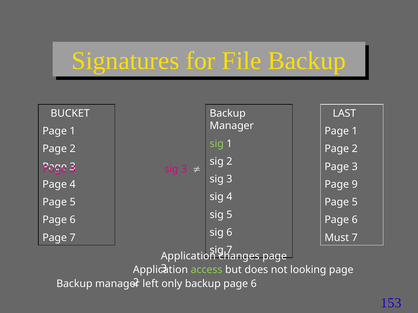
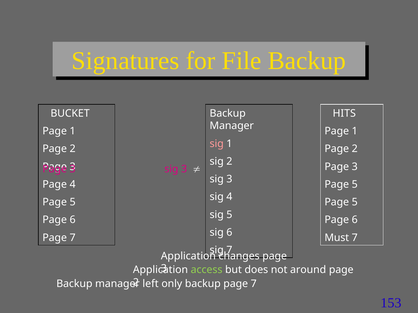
LAST: LAST -> HITS (344, 114)
sig colour: light green -> pink (217, 144)
9: 9 -> 5 (355, 185)
looking: looking -> around (308, 270)
backup page 6: 6 -> 7 (254, 284)
